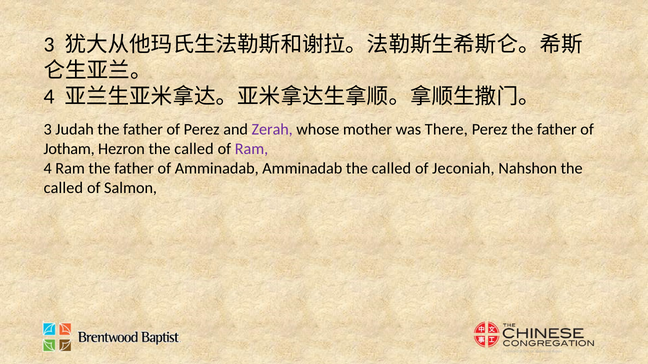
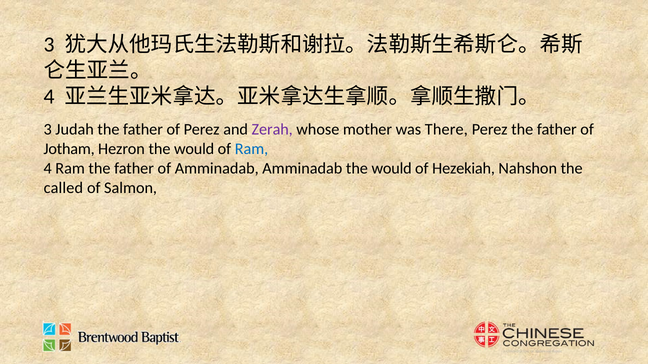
Hezron the called: called -> would (194, 149)
Ram colour: purple -> blue (252, 149)
Amminadab the called: called -> would (392, 169)
Jeconiah: Jeconiah -> Hezekiah (464, 169)
